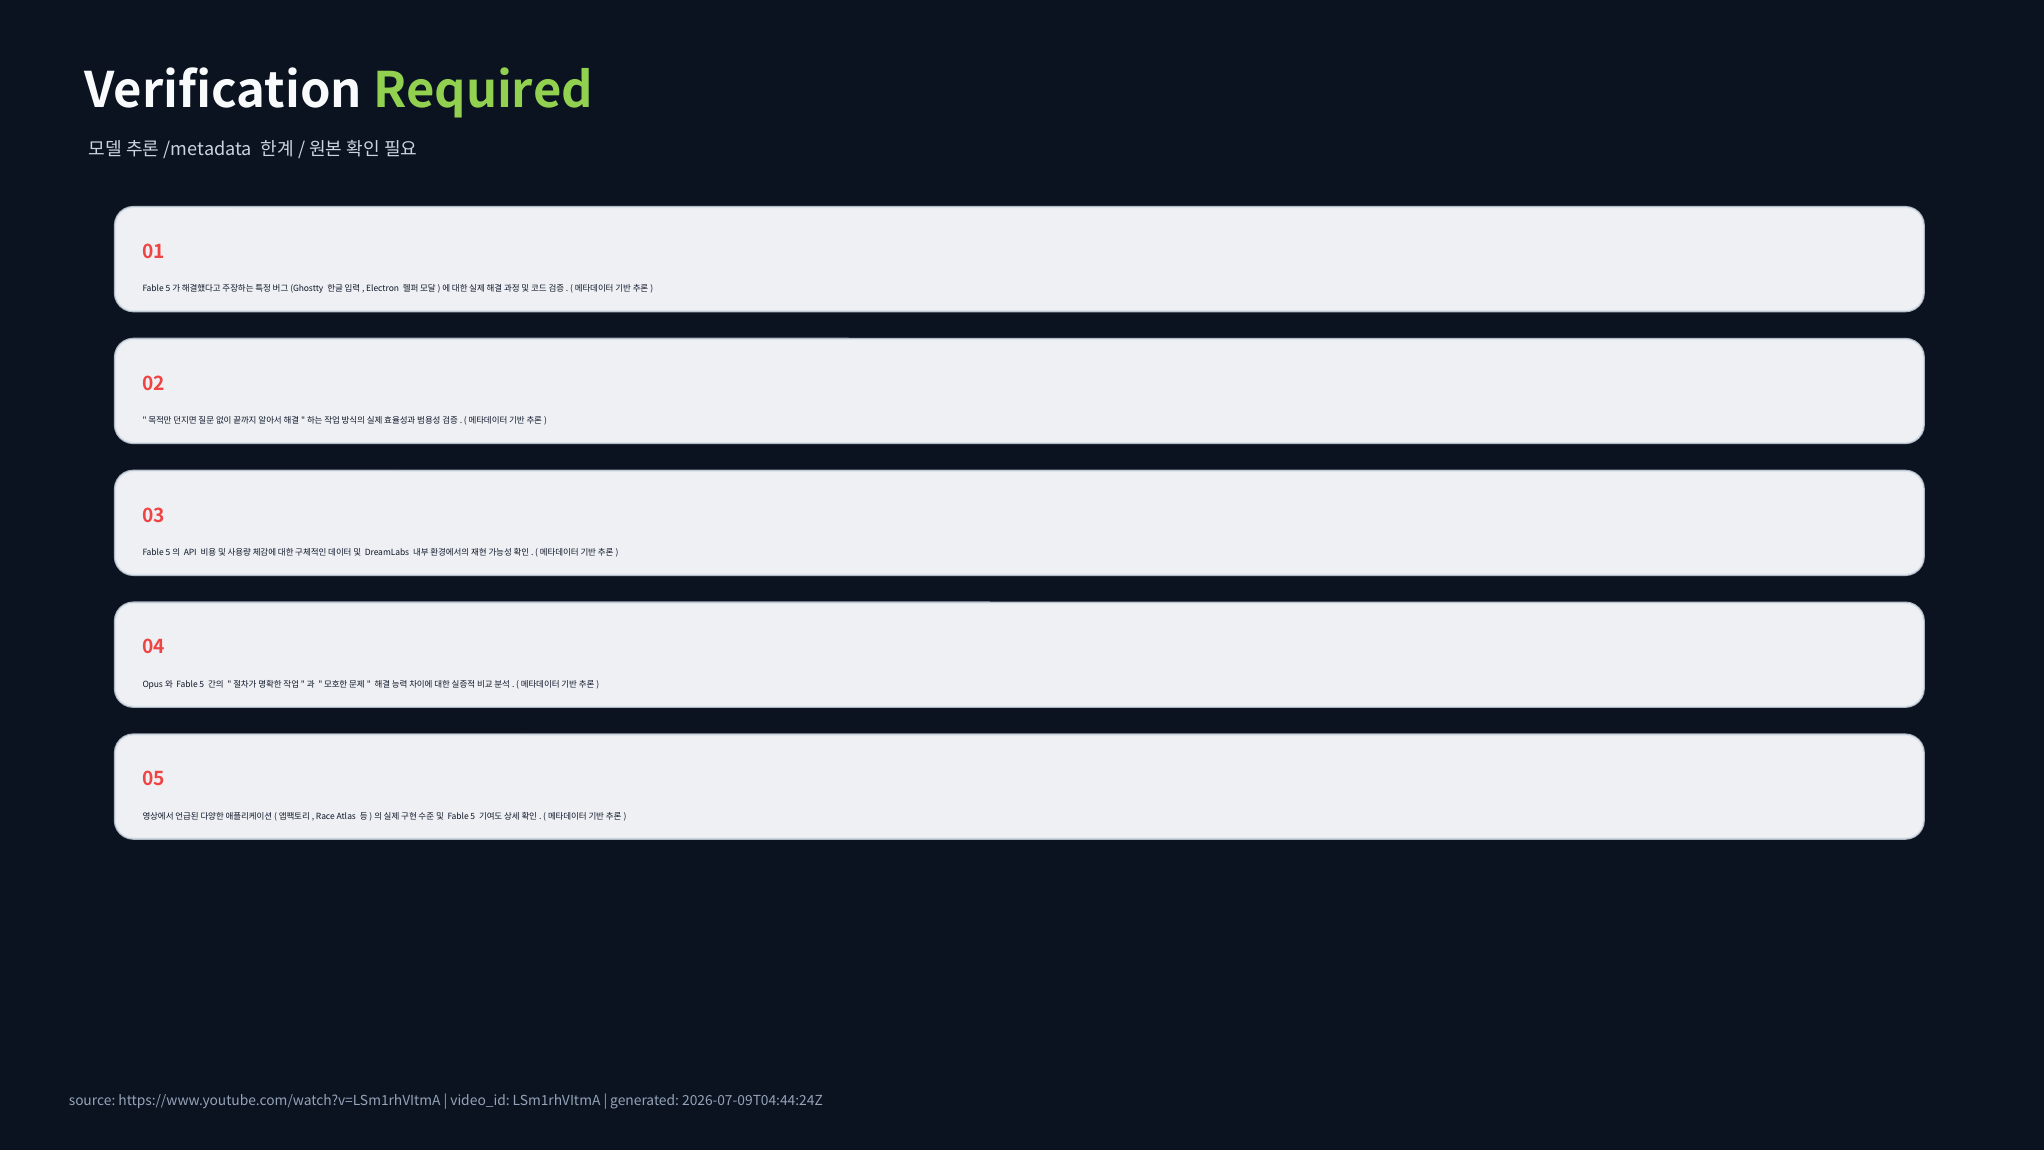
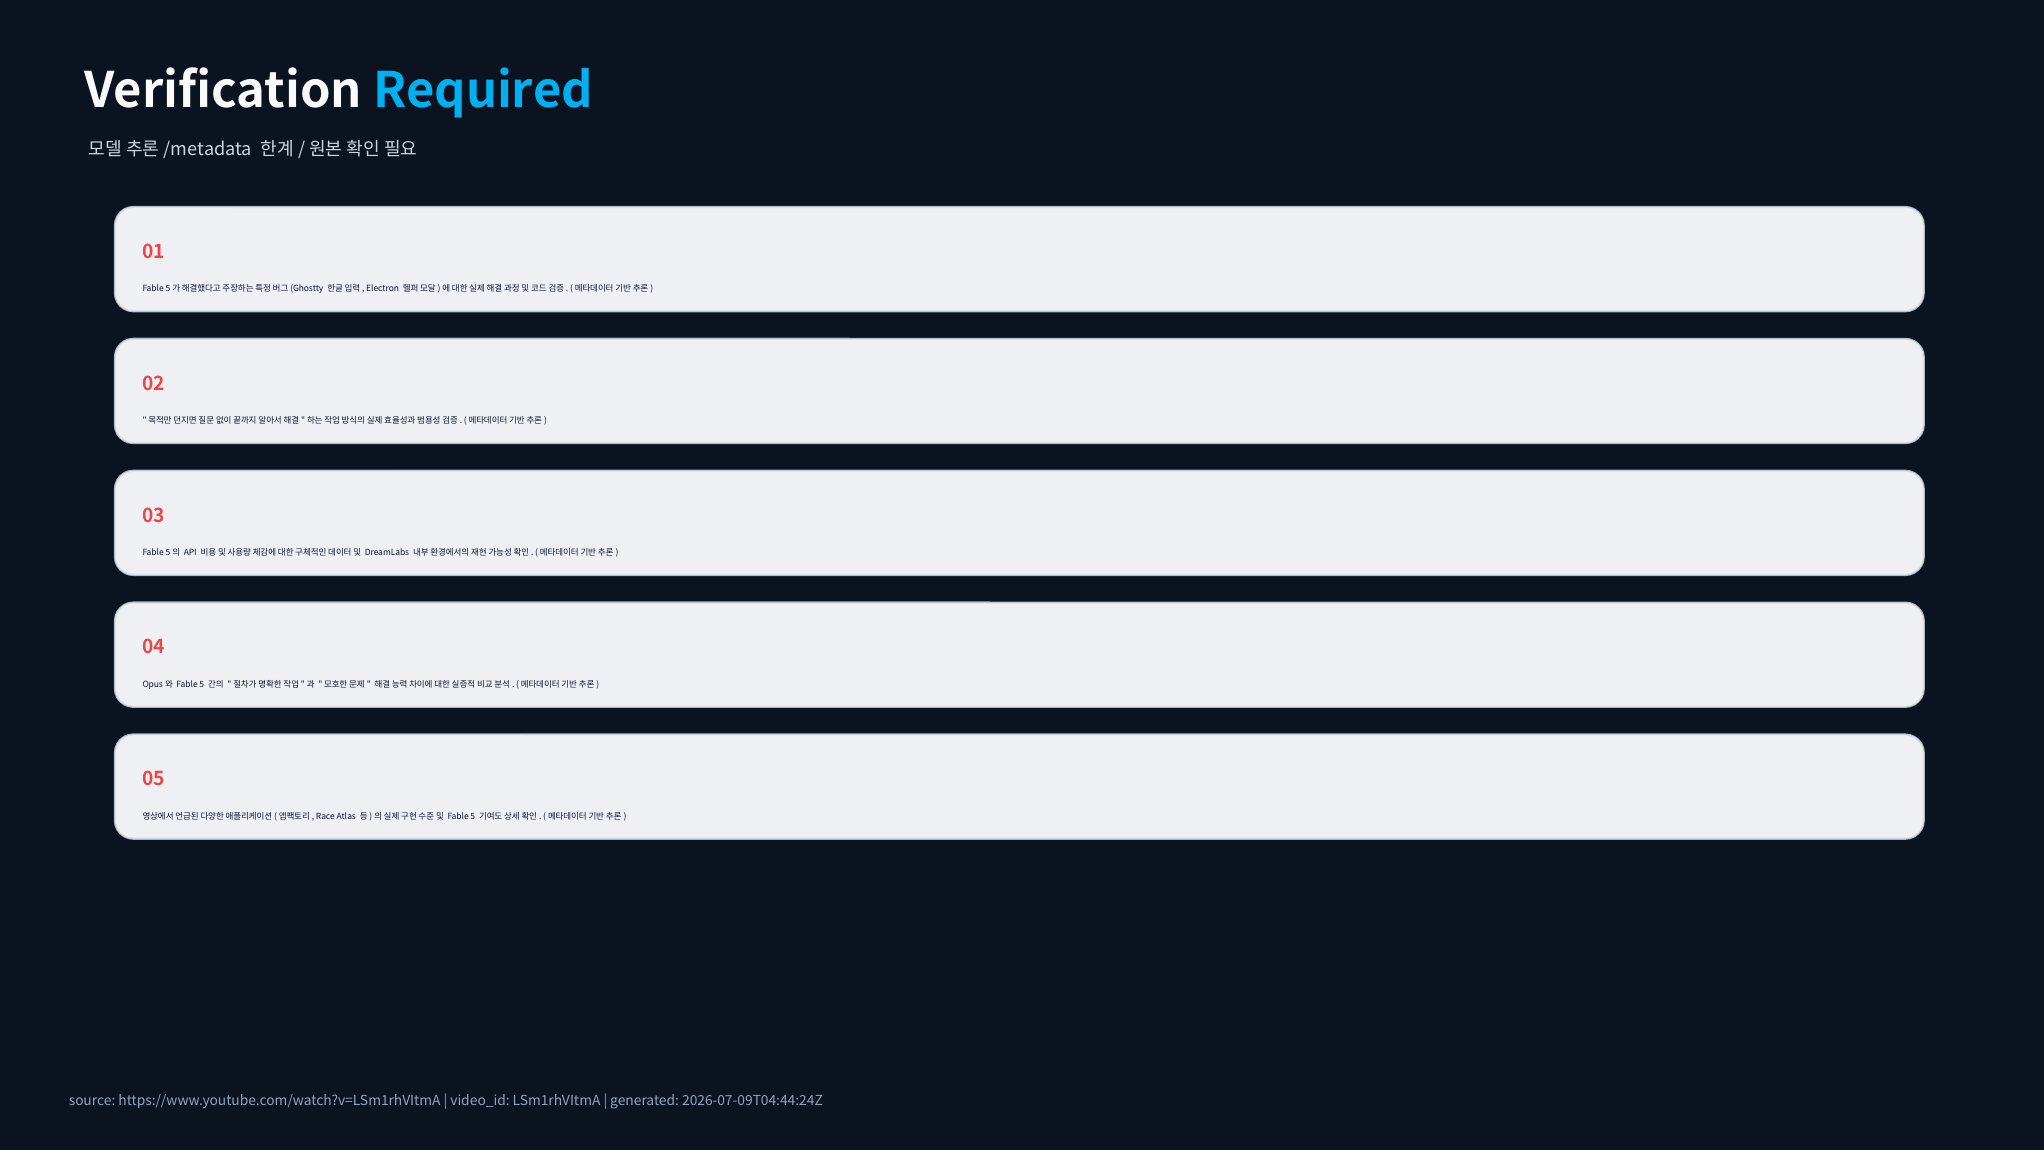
Required colour: light green -> light blue (483, 92)
